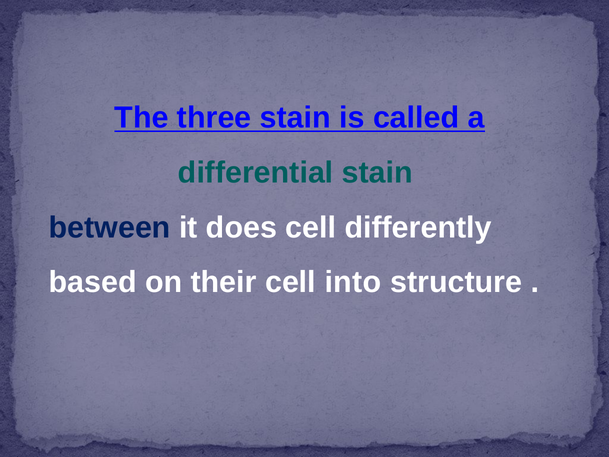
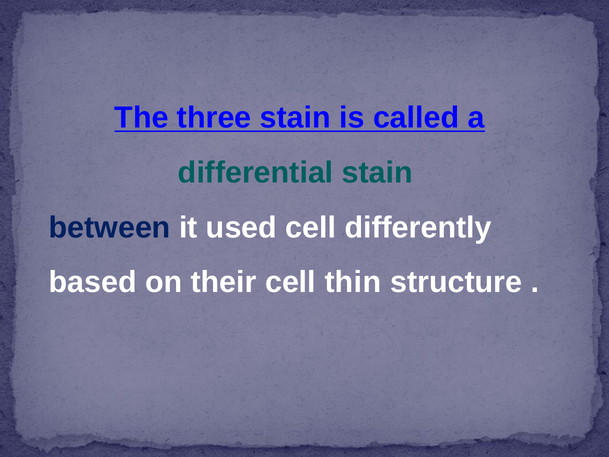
does: does -> used (241, 227)
into: into -> thin (353, 282)
